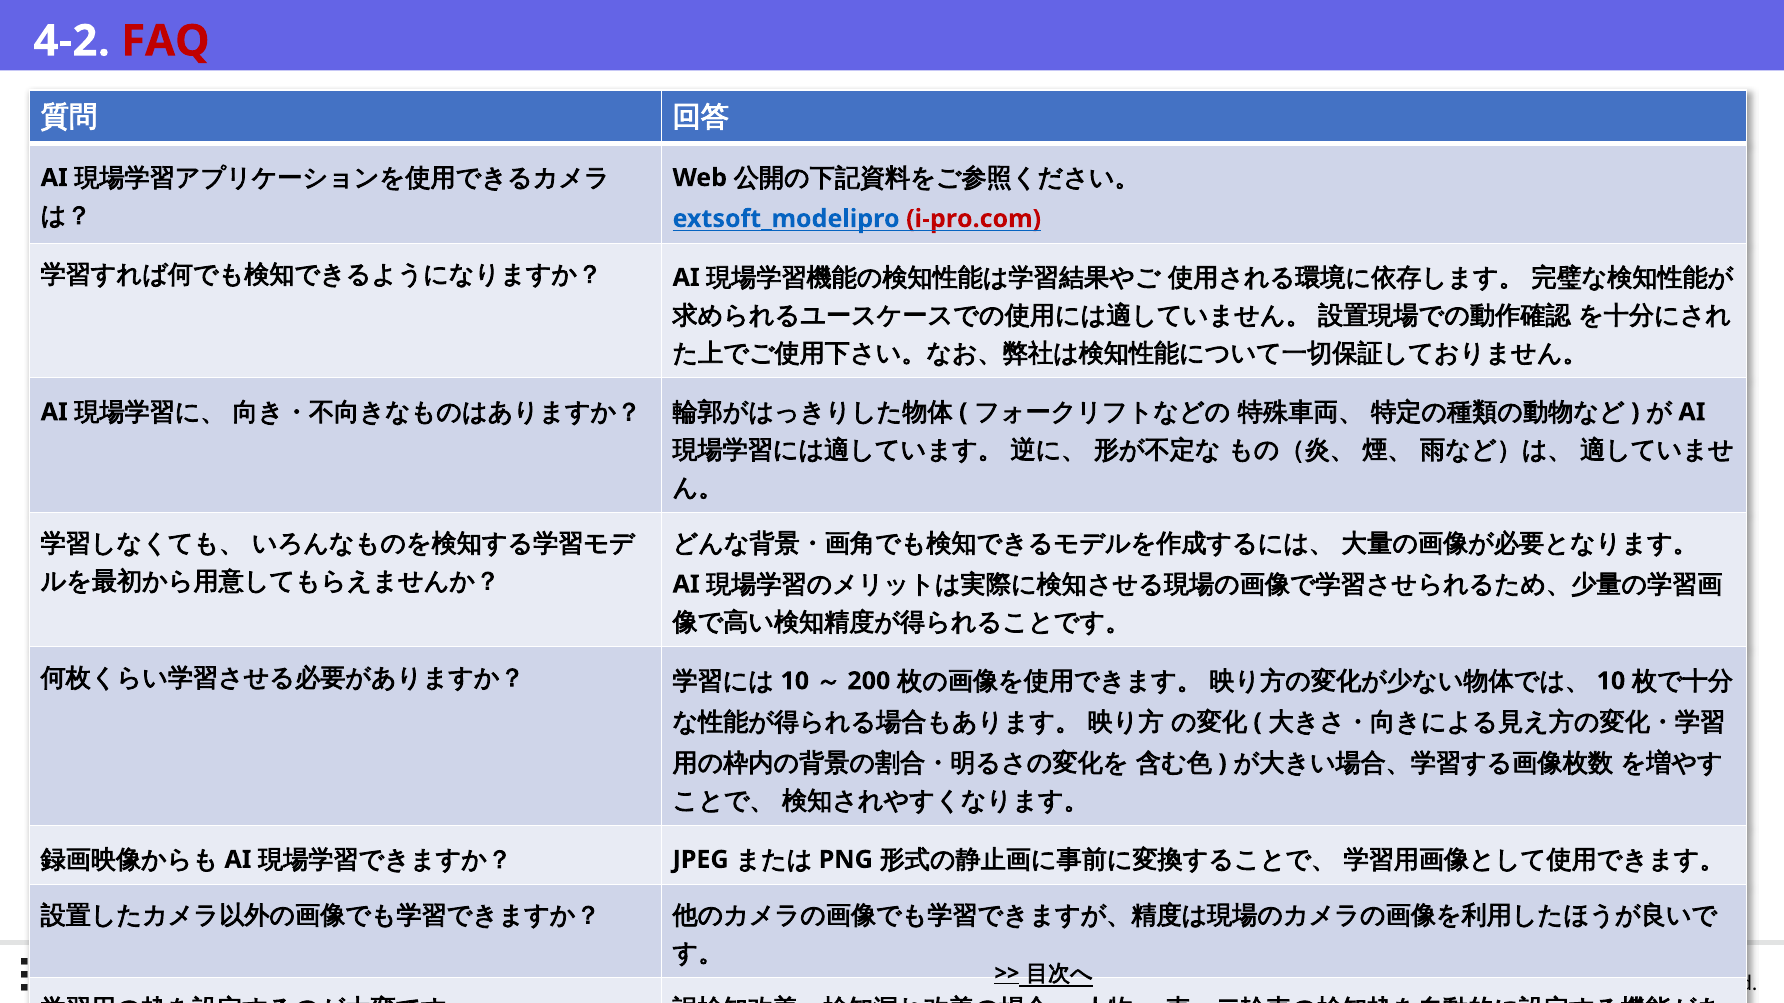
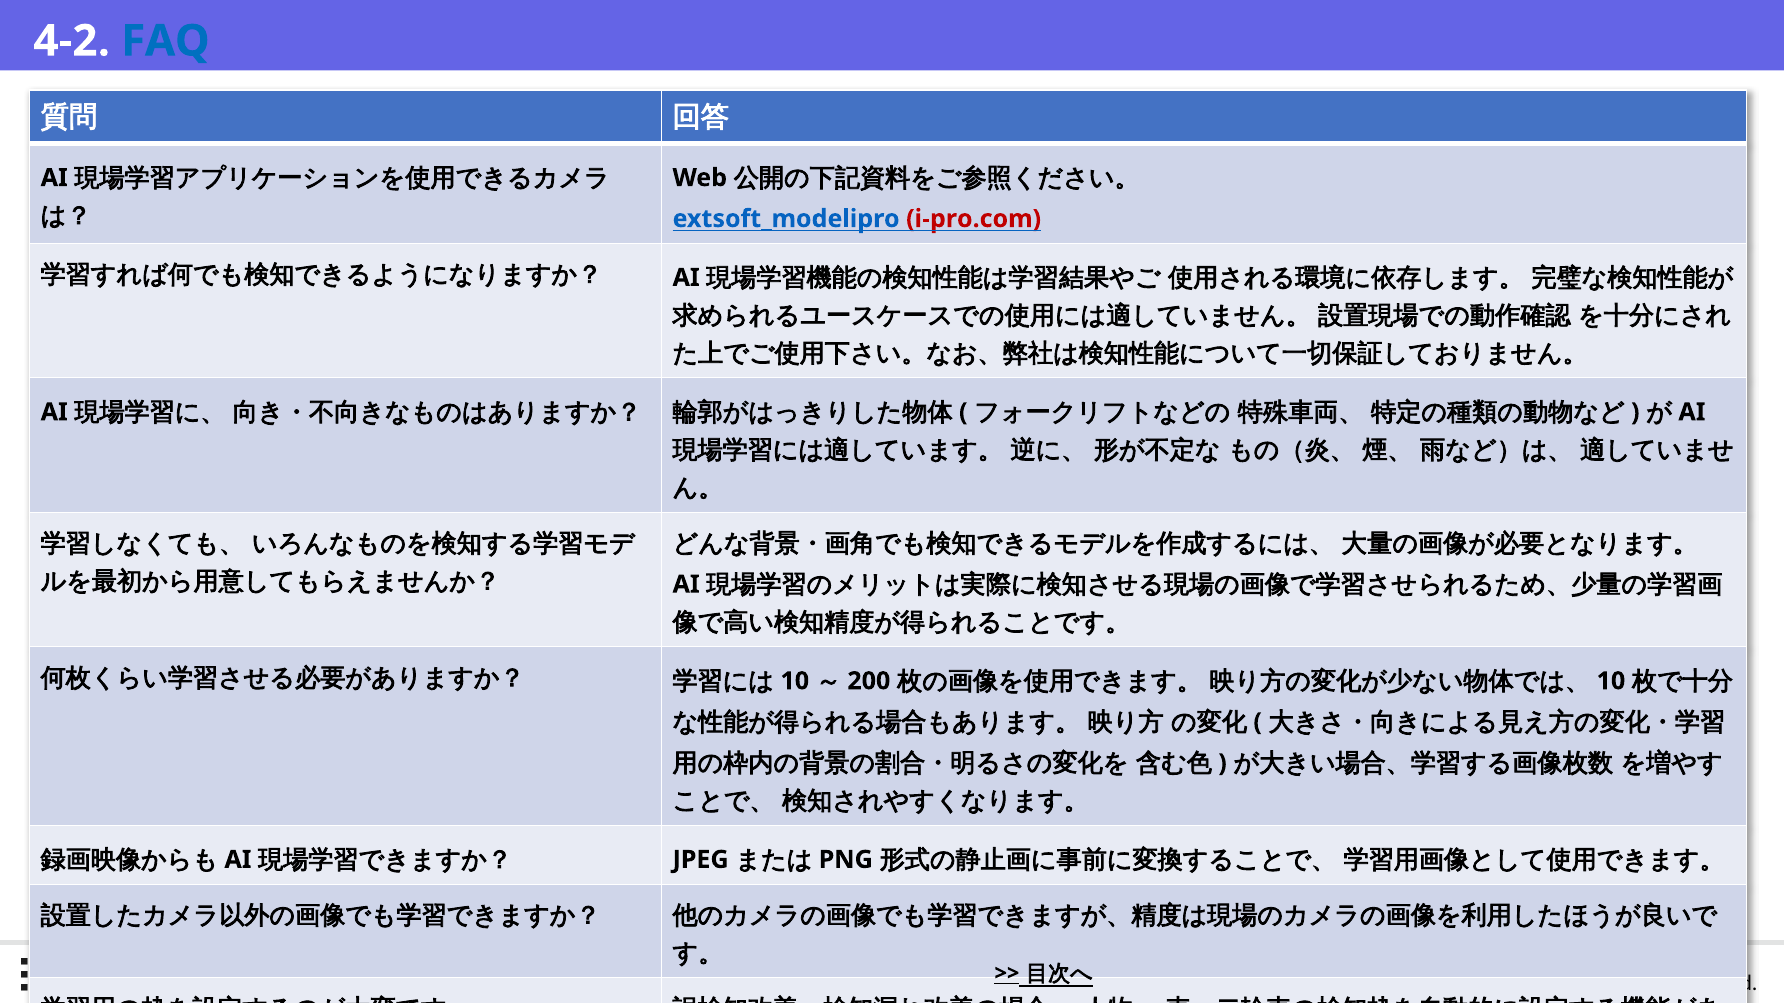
FAQ colour: red -> blue (165, 41)
